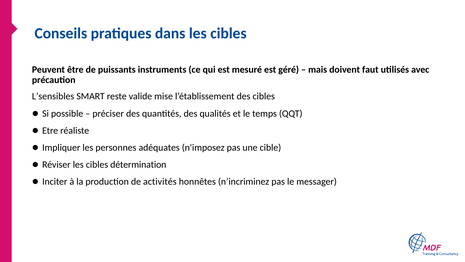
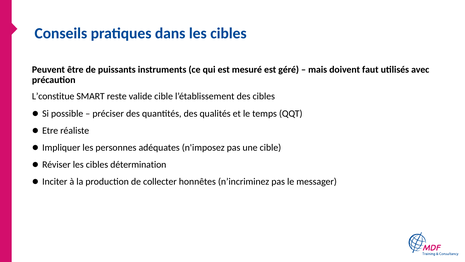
L’sensibles: L’sensibles -> L’constitue (53, 96)
valide mise: mise -> cible (164, 96)
activités: activités -> collecter (160, 181)
